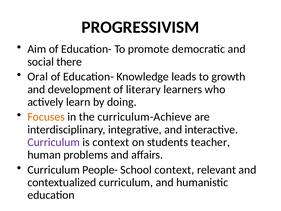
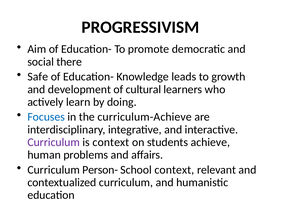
Oral: Oral -> Safe (38, 77)
literary: literary -> cultural (143, 89)
Focuses colour: orange -> blue (46, 117)
teacher: teacher -> achieve (210, 142)
People-: People- -> Person- (100, 170)
